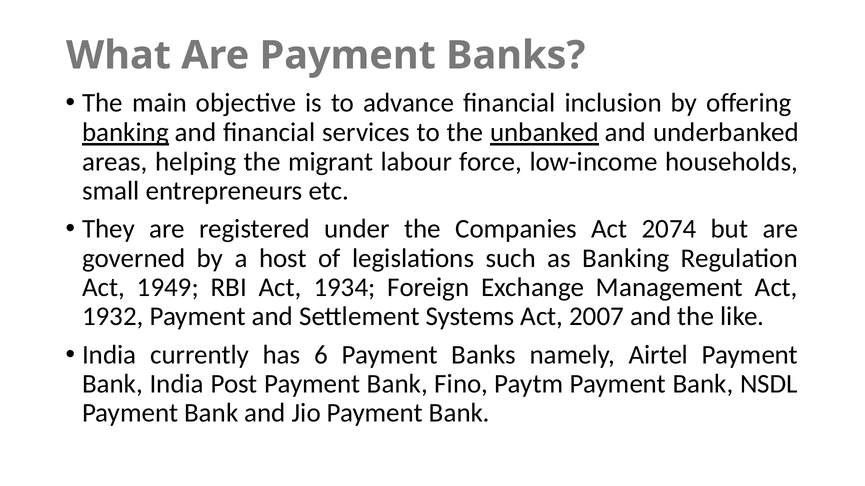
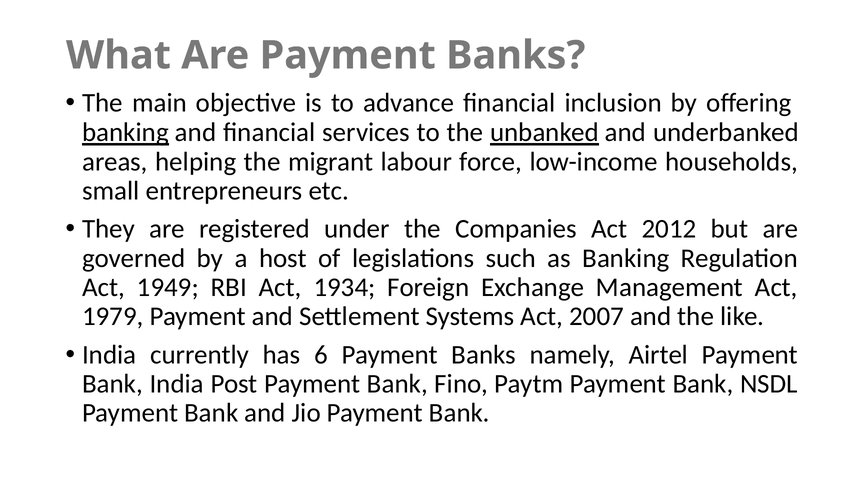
2074: 2074 -> 2012 (669, 229)
1932: 1932 -> 1979 (113, 317)
